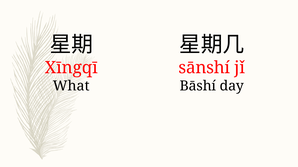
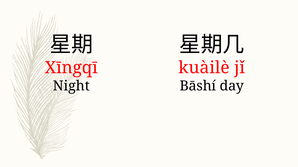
sānshí: sānshí -> kuàilè (204, 68)
What: What -> Night (71, 86)
